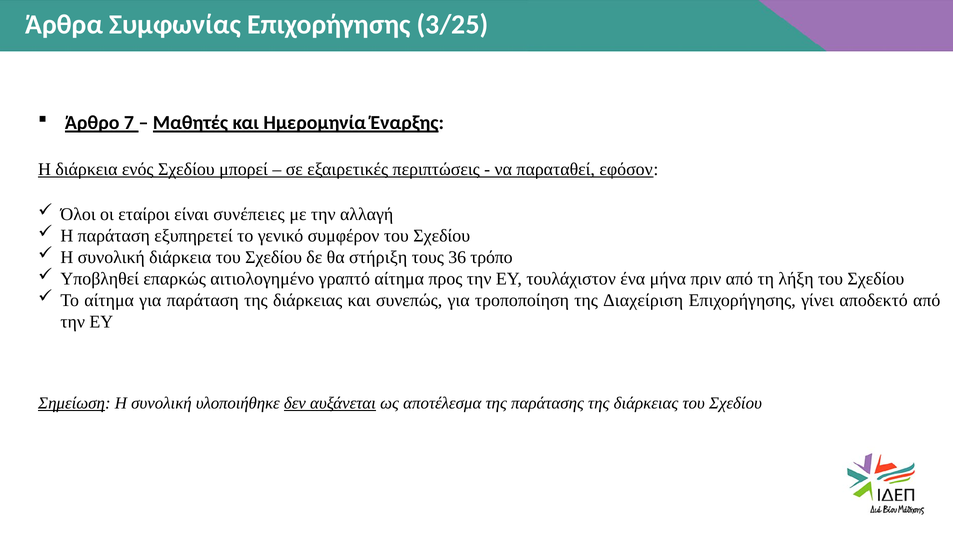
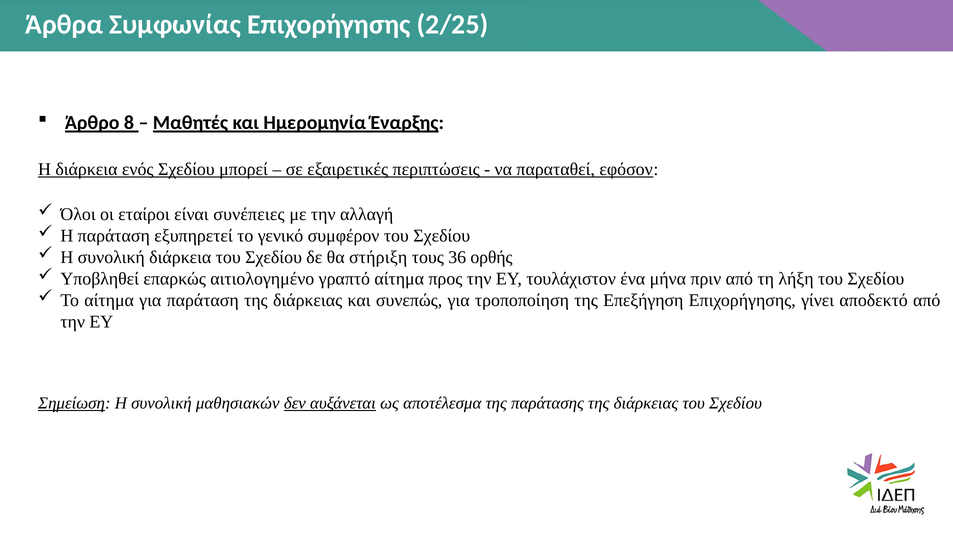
3/25: 3/25 -> 2/25 (453, 24)
7: 7 -> 8 (129, 123)
τρόπο: τρόπο -> ορθής (491, 257)
Διαχείριση: Διαχείριση -> Επεξήγηση (643, 300)
υλοποιήθηκε: υλοποιήθηκε -> μαθησιακών (238, 403)
